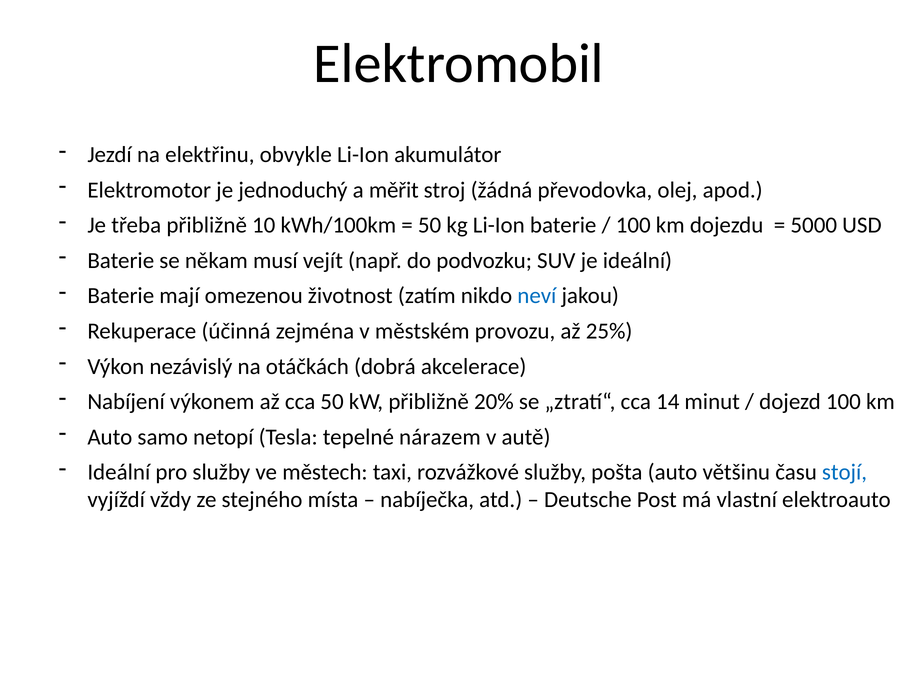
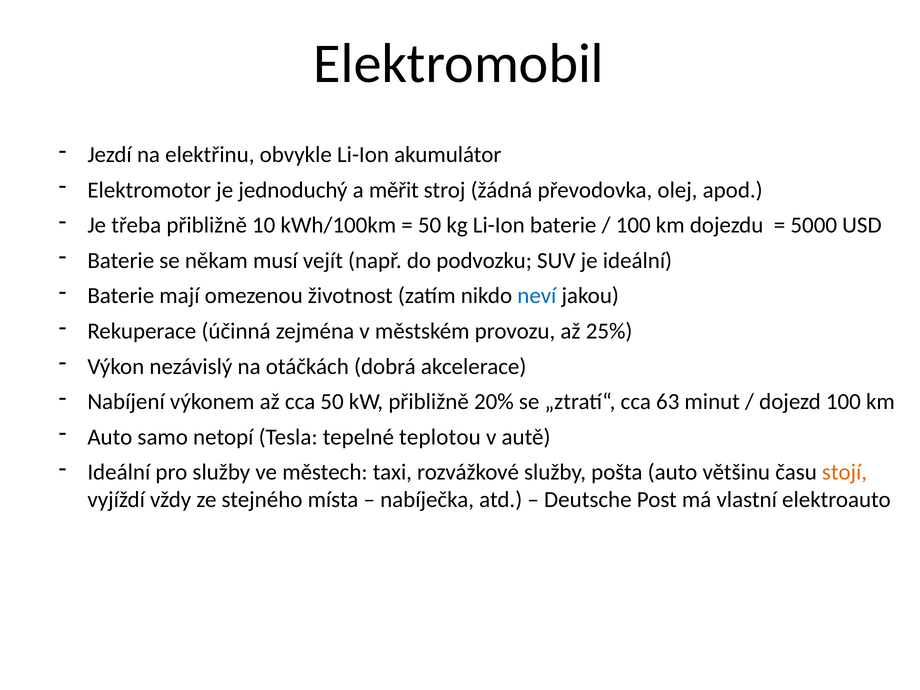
14: 14 -> 63 (668, 402)
nárazem: nárazem -> teplotou (440, 437)
stojí colour: blue -> orange (844, 472)
